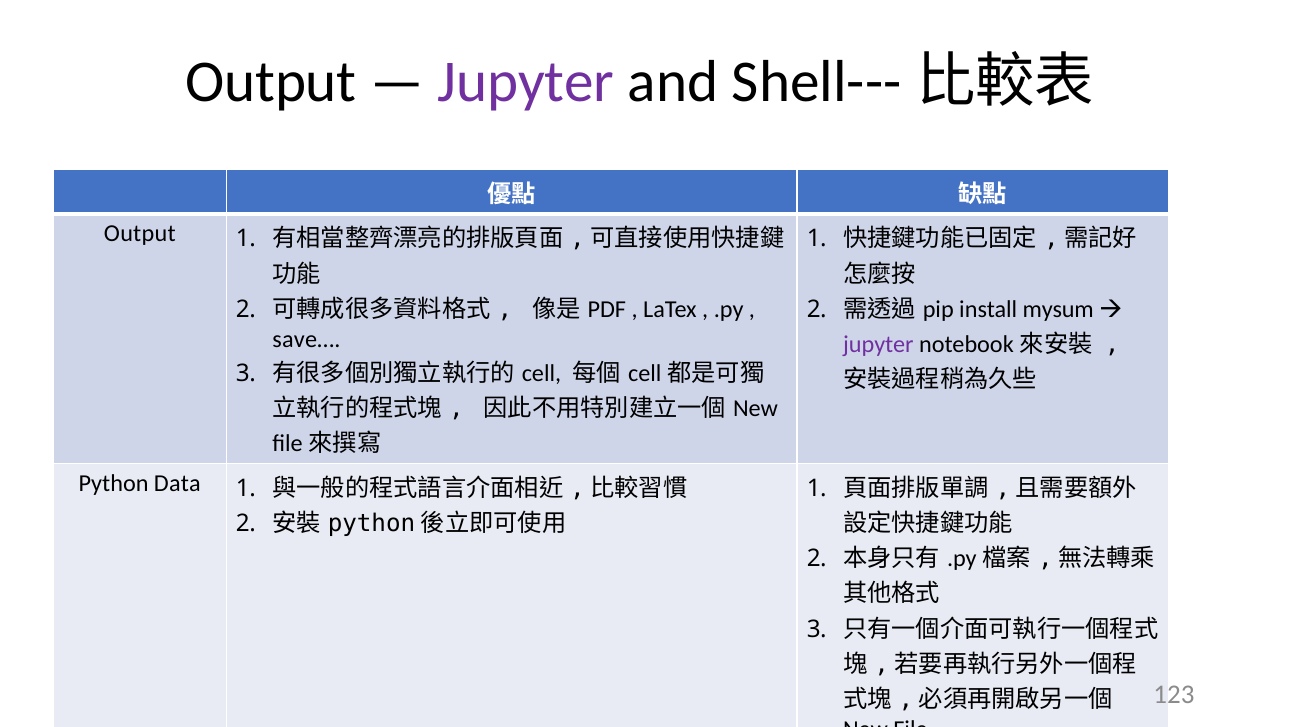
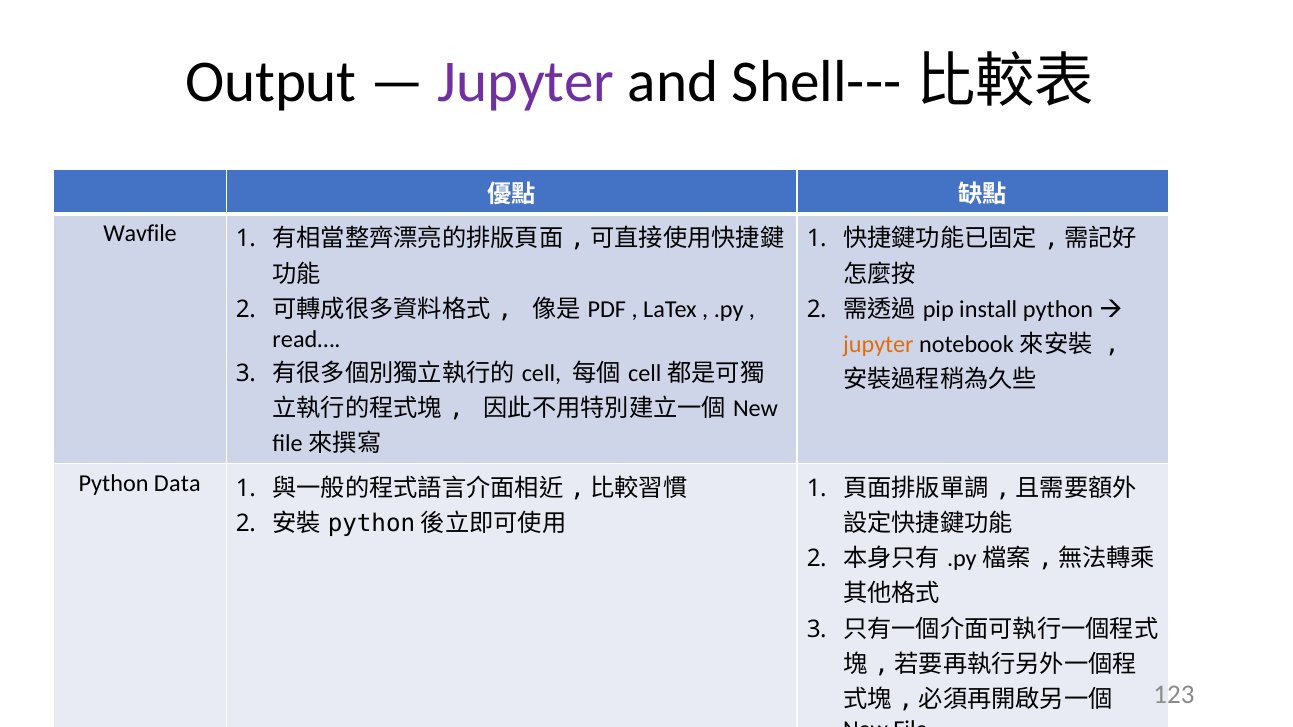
Output: Output -> Wavfile (140, 234)
install mysum: mysum -> python (1058, 309)
save…: save… -> read… (306, 339)
jupyter colour: purple -> orange (878, 344)
